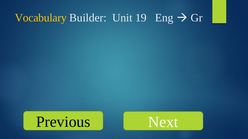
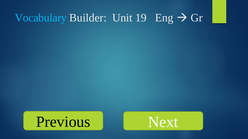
Vocabulary colour: yellow -> light blue (41, 18)
